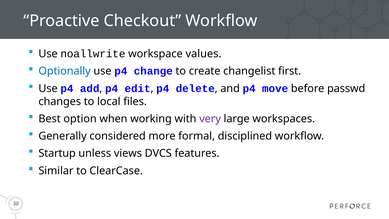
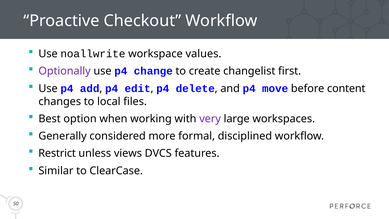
Optionally colour: blue -> purple (65, 71)
passwd: passwd -> content (346, 88)
Startup: Startup -> Restrict (57, 153)
